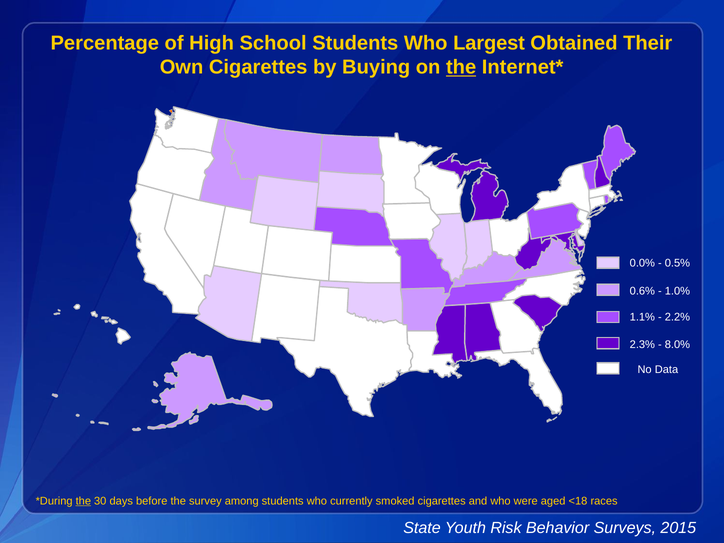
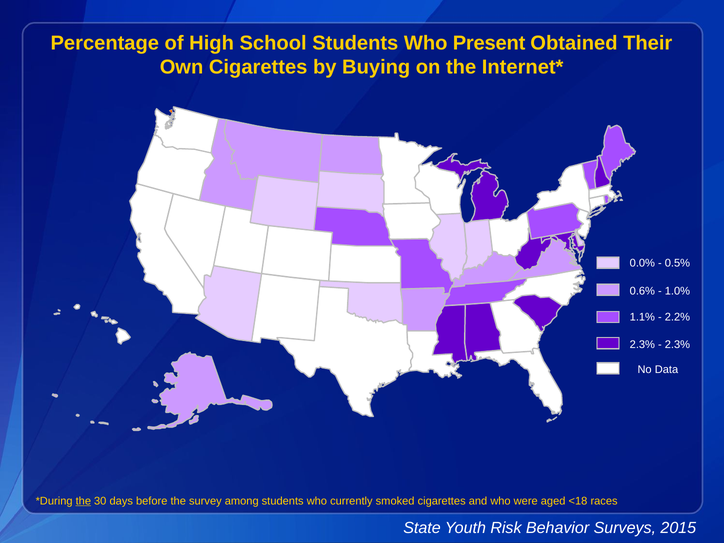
Largest: Largest -> Present (489, 43)
the underline: present -> none (461, 67)
8.0%: 8.0% -> 2.3% (677, 344)
